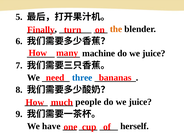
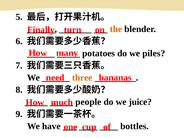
machine: machine -> potatoes (99, 53)
juice: juice -> piles (154, 53)
three colour: blue -> orange (82, 78)
herself: herself -> bottles (134, 126)
